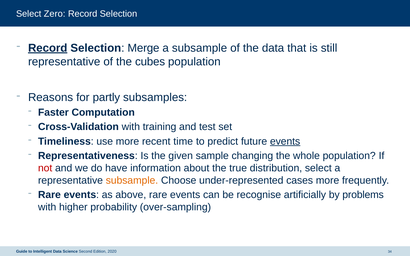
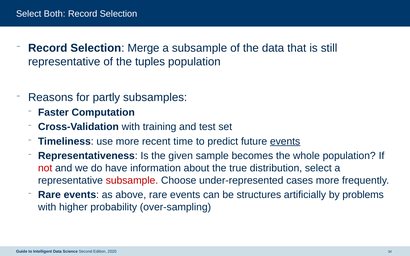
Zero: Zero -> Both (55, 14)
Record underline: present -> none (48, 48)
cubes: cubes -> tuples (150, 62)
changing: changing -> becomes (252, 156)
subsample colour: orange -> red (132, 180)
recognise: recognise -> structures (259, 195)
